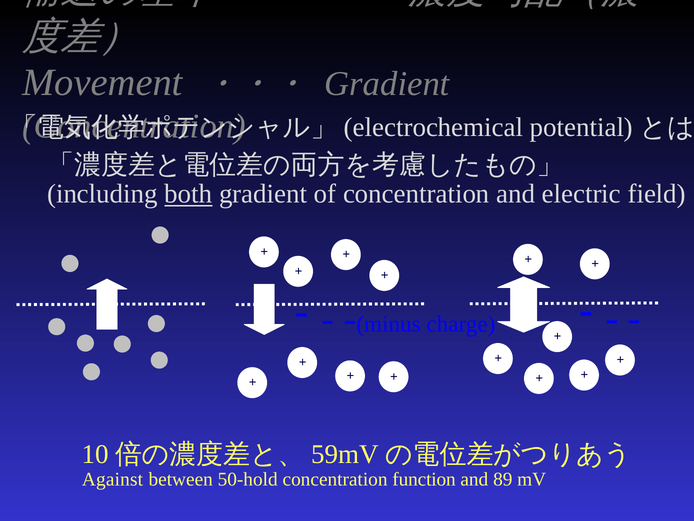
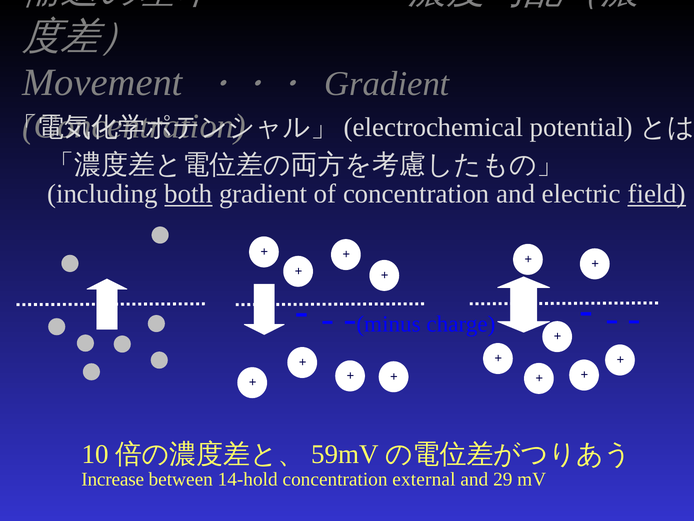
field underline: none -> present (657, 194)
Against: Against -> Increase (113, 479)
50-hold: 50-hold -> 14-hold (248, 479)
function: function -> external (424, 479)
89: 89 -> 29 (503, 479)
